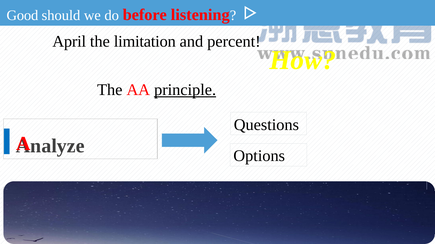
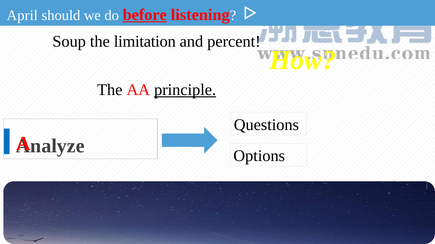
Good: Good -> April (22, 16)
before underline: none -> present (145, 15)
April: April -> Soup (69, 42)
